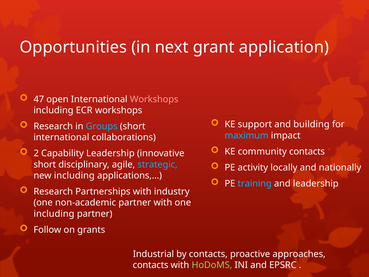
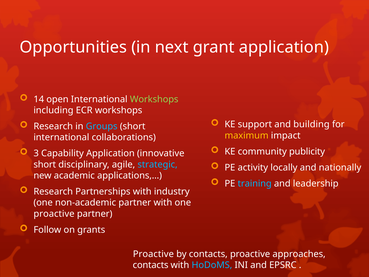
47: 47 -> 14 (39, 99)
Workshops colour: pink -> light green (154, 99)
maximum colour: light blue -> yellow (247, 135)
community contacts: contacts -> publicity (307, 151)
2: 2 -> 3 (36, 153)
Capability Leadership: Leadership -> Application (110, 153)
new including: including -> academic (74, 175)
including: including -> proactive (54, 214)
Industrial: Industrial -> Proactive (153, 254)
HoDoMS colour: light green -> light blue (212, 265)
